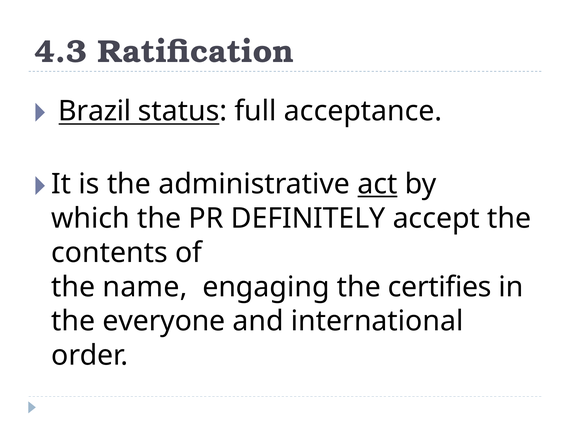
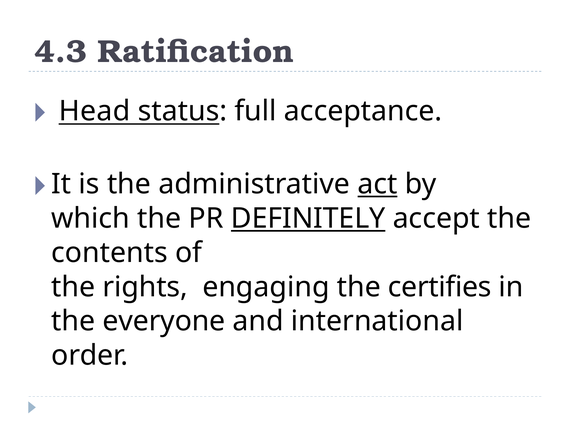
Brazil: Brazil -> Head (94, 111)
DEFINITELY underline: none -> present (308, 218)
name: name -> rights (145, 287)
